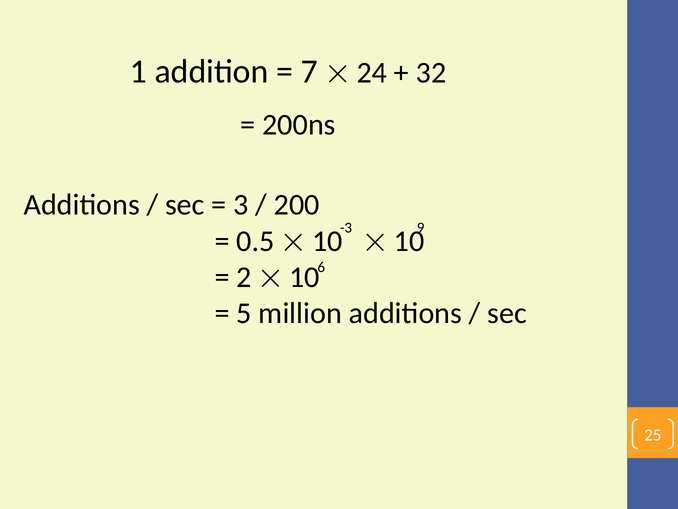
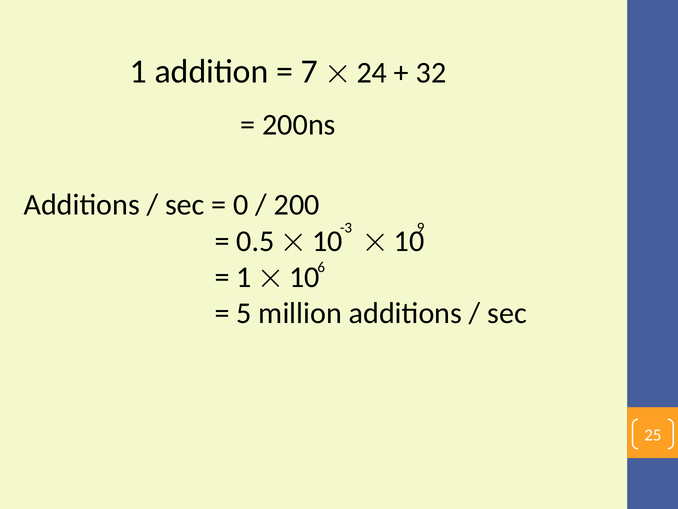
3: 3 -> 0 (241, 205)
2: 2 -> 1 (244, 277)
